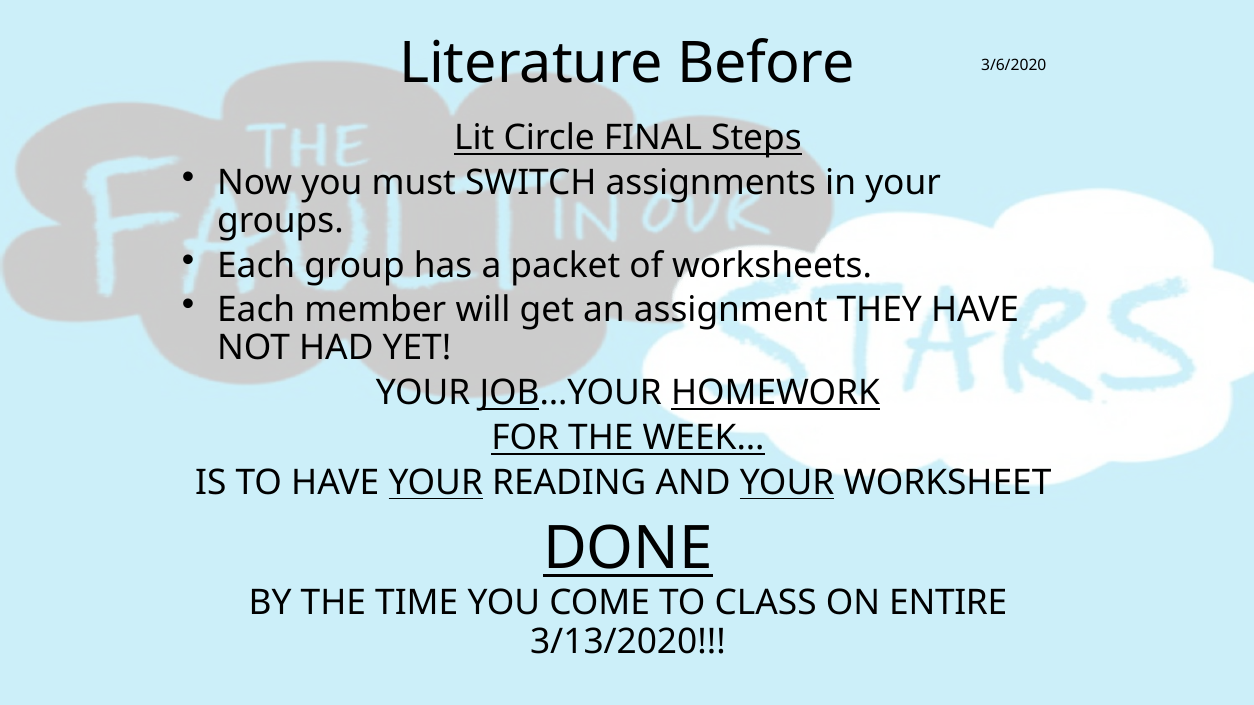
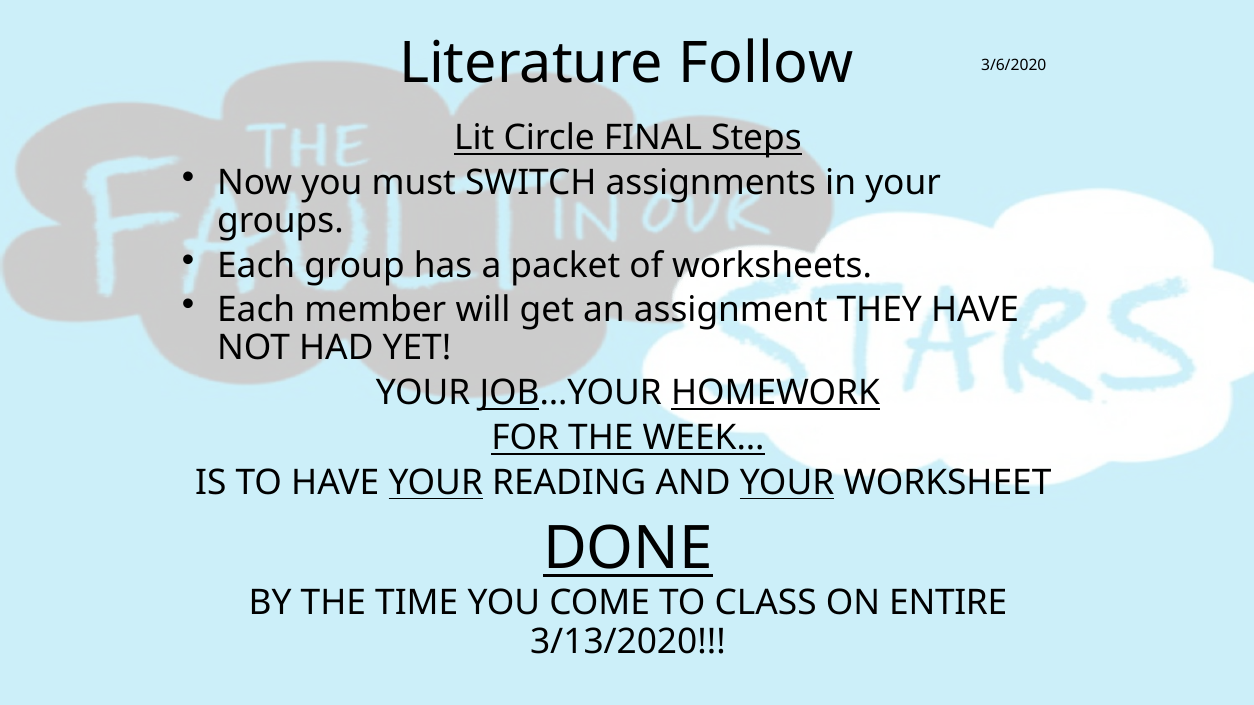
Before: Before -> Follow (766, 63)
